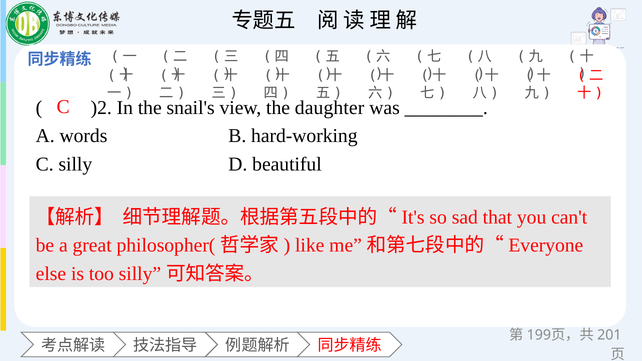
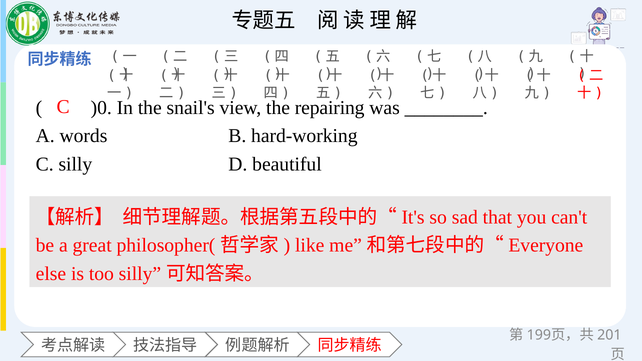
)2: )2 -> )0 (101, 108)
daughter: daughter -> repairing (330, 108)
